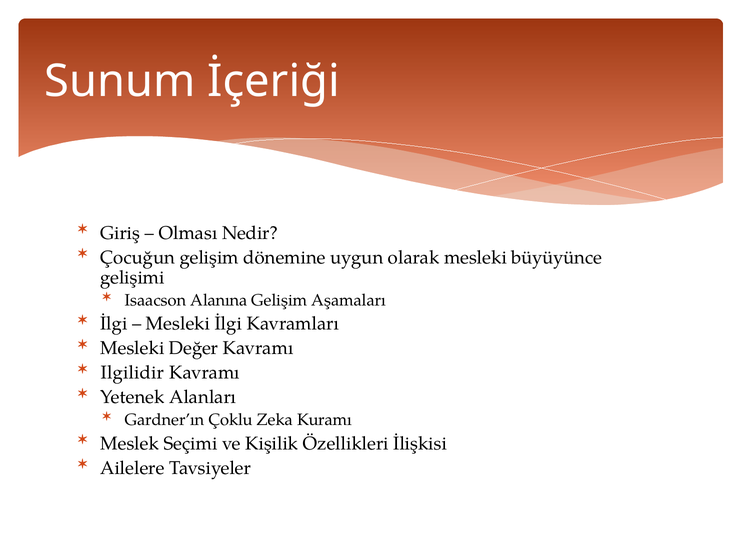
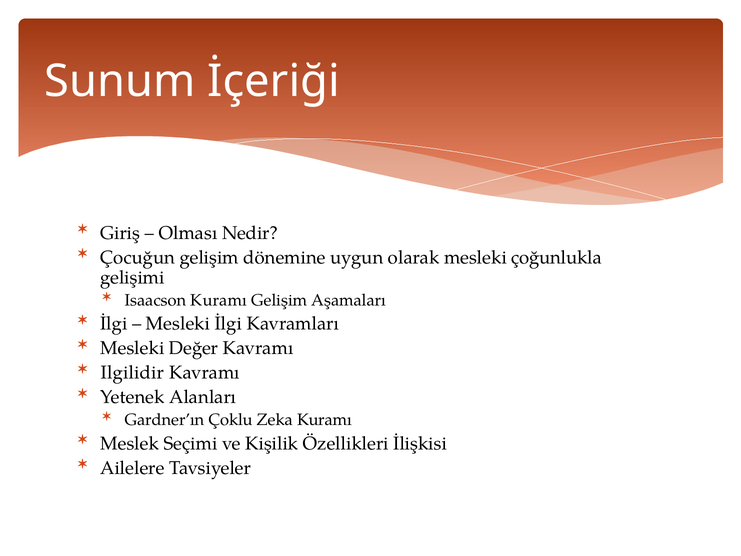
büyüyünce: büyüyünce -> çoğunlukla (557, 257)
Isaacson Alanına: Alanına -> Kuramı (219, 300)
